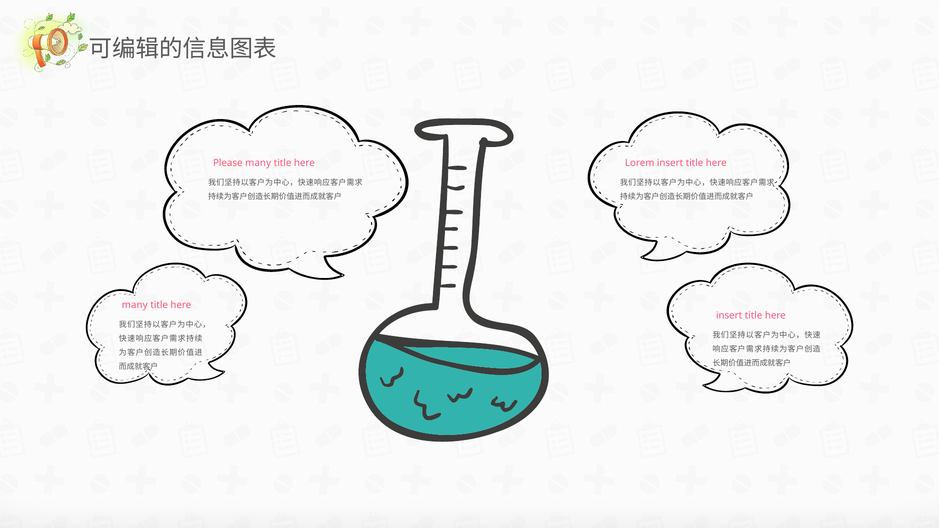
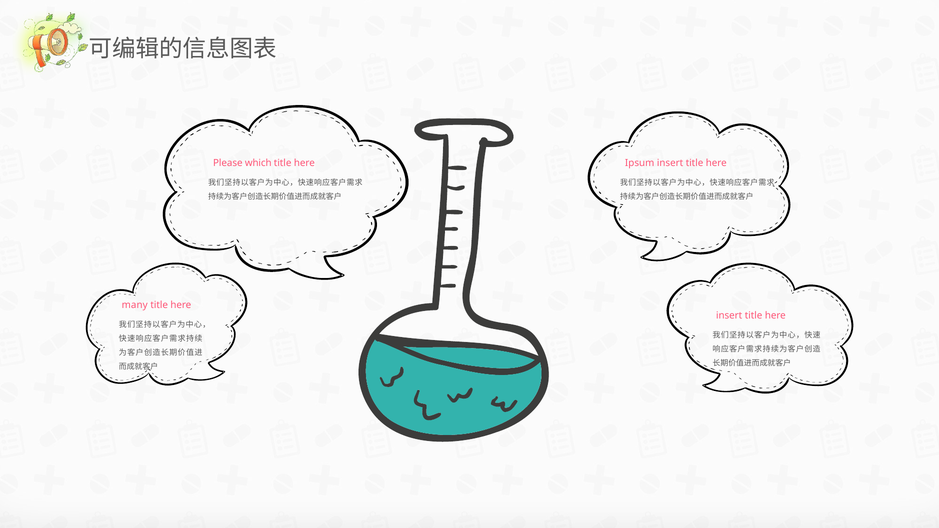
Please many: many -> which (258, 163)
Lorem: Lorem -> Ipsum (640, 163)
